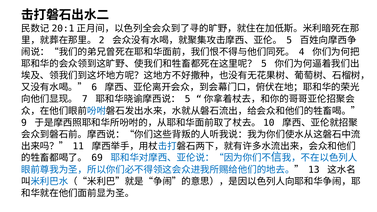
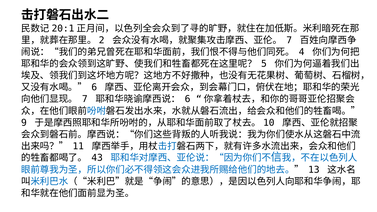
5: 5 -> 7 (289, 40)
5: 5 -> 6 (188, 99)
69: 69 -> 43 (97, 158)
